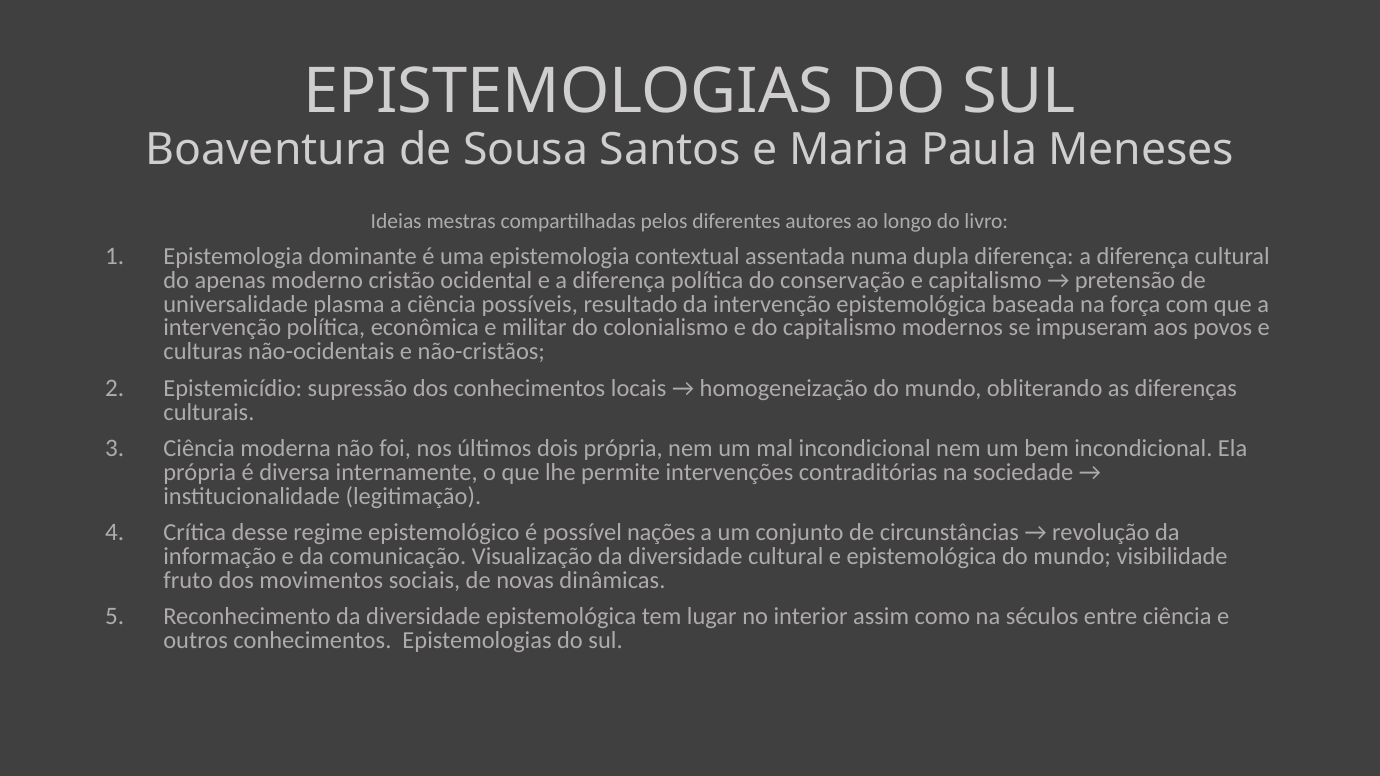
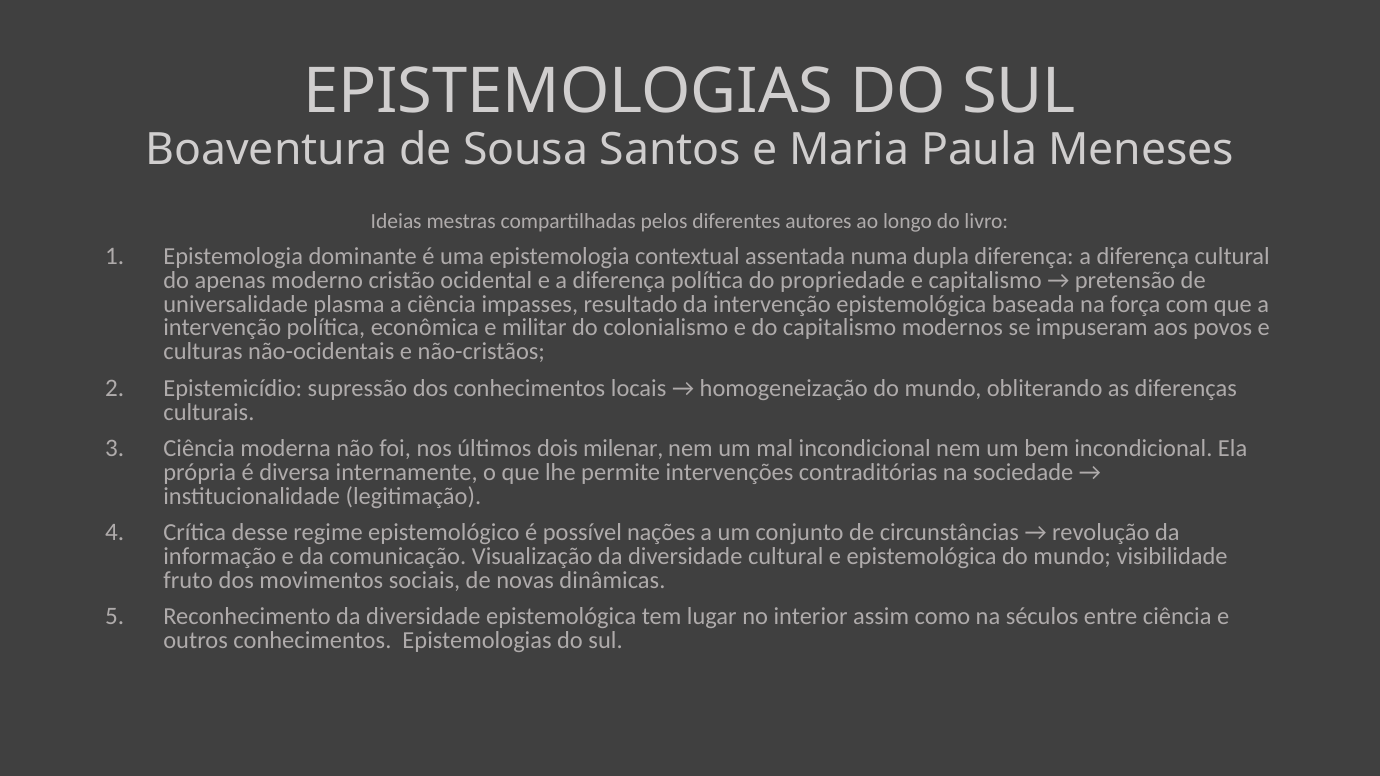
conservação: conservação -> propriedade (843, 280)
possíveis: possíveis -> impasses (530, 304)
dois própria: própria -> milenar (623, 449)
